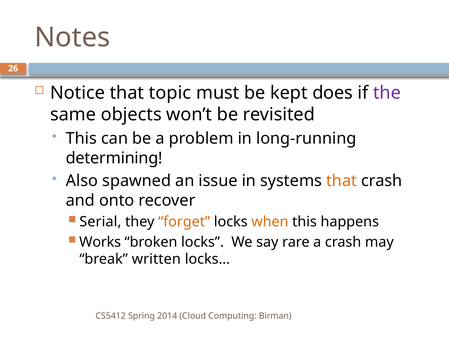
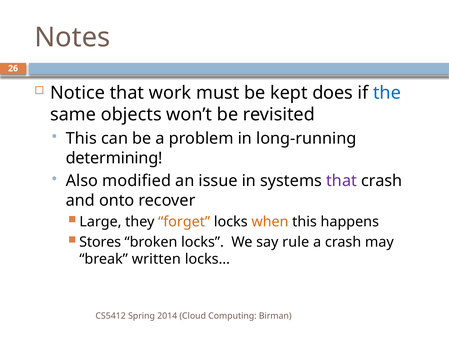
topic: topic -> work (170, 93)
the colour: purple -> blue (387, 93)
spawned: spawned -> modified (137, 181)
that colour: orange -> purple (342, 181)
Serial: Serial -> Large (100, 222)
Works: Works -> Stores (100, 242)
rare: rare -> rule (296, 242)
